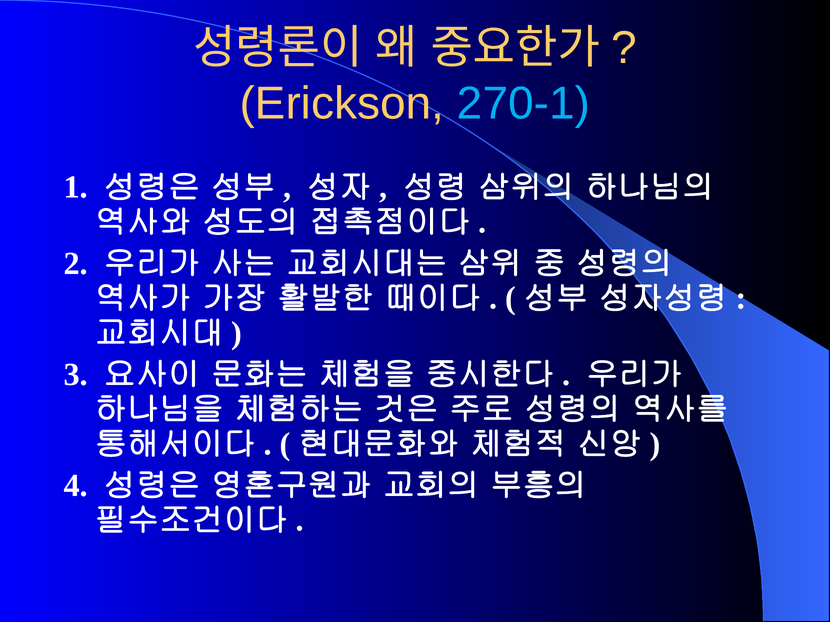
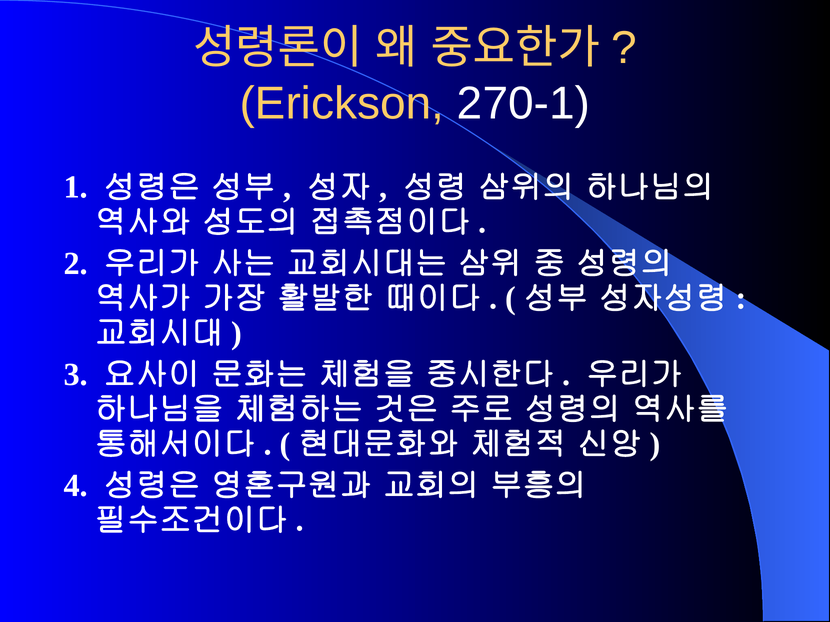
270-1 colour: light blue -> white (524, 104)
